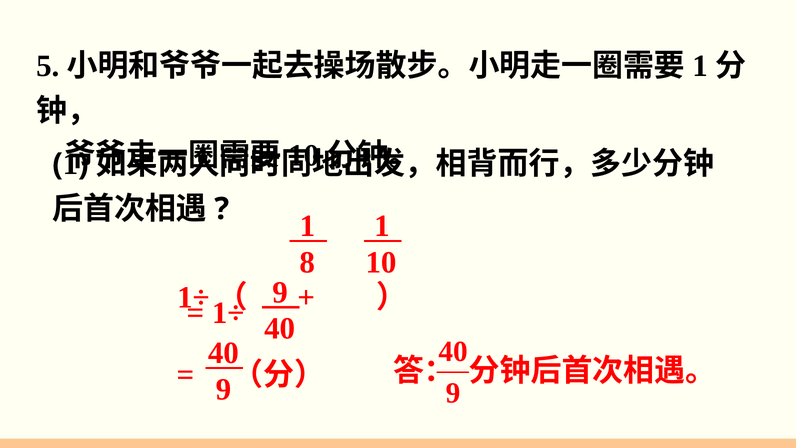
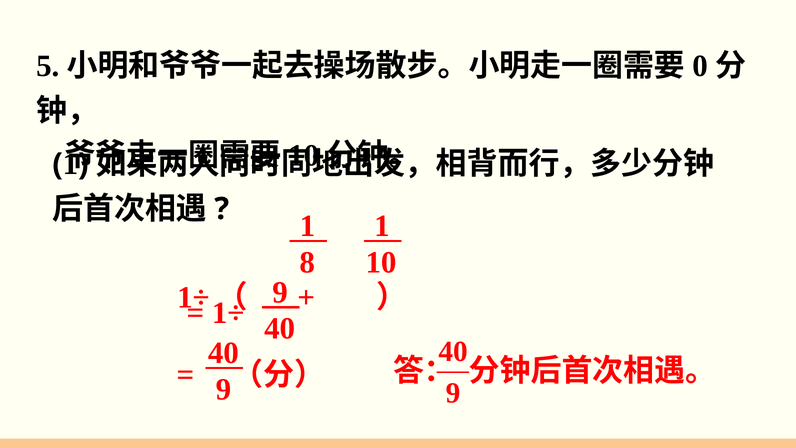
1: 1 -> 0 (700, 66)
